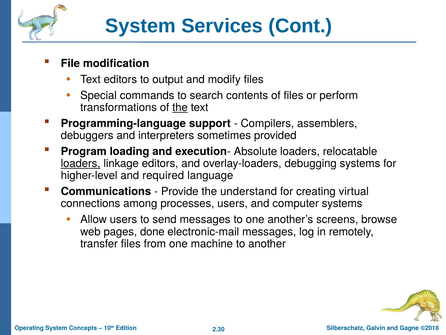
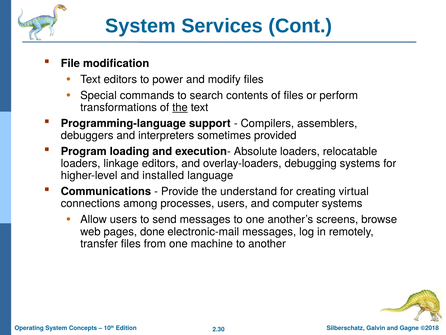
output: output -> power (168, 79)
loaders underline: present -> none (81, 163)
required: required -> installed (163, 175)
